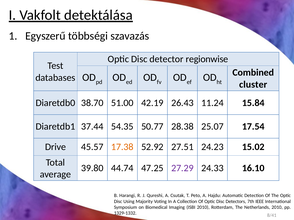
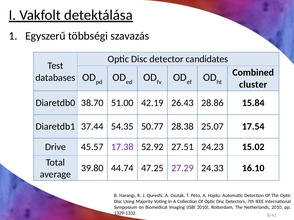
regionwise: regionwise -> candidates (207, 59)
11.24: 11.24 -> 28.86 (212, 103)
17.38 colour: orange -> purple (122, 147)
